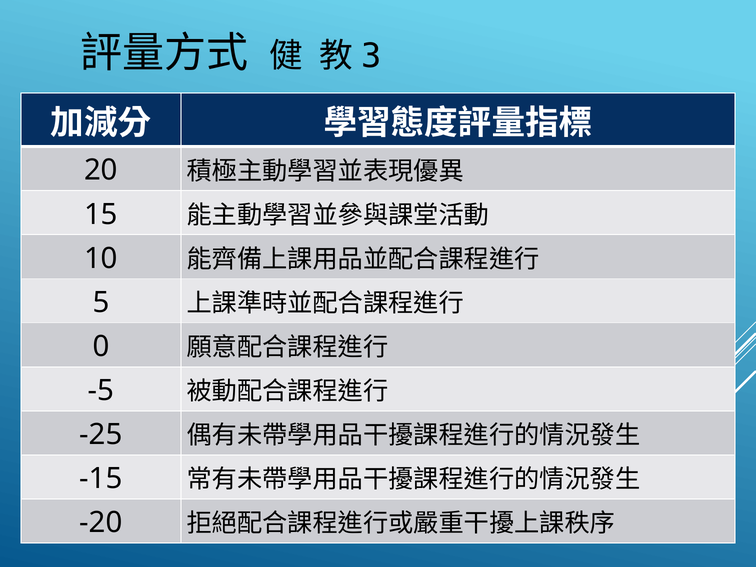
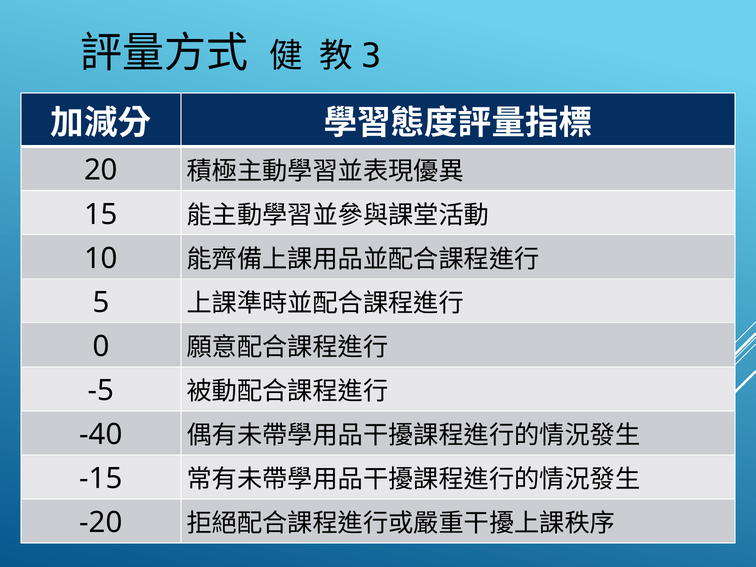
-25: -25 -> -40 (101, 435)
